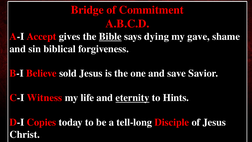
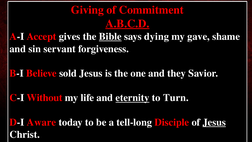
Bridge: Bridge -> Giving (87, 10)
A.B.C.D underline: none -> present (127, 24)
biblical: biblical -> servant (60, 49)
save: save -> they (177, 73)
Witness: Witness -> Without (45, 98)
Hints: Hints -> Turn (176, 98)
Copies: Copies -> Aware (41, 122)
Jesus underline: none -> present (214, 122)
